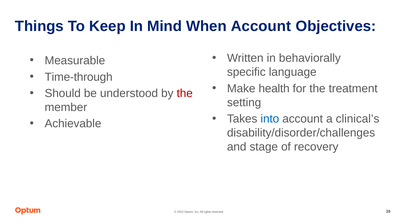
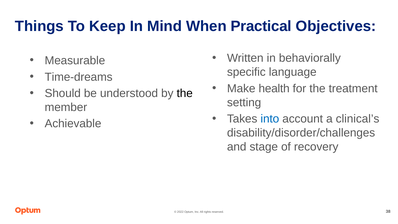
When Account: Account -> Practical (261, 26)
Time-through: Time-through -> Time-dreams (79, 77)
the colour: red -> black (185, 93)
